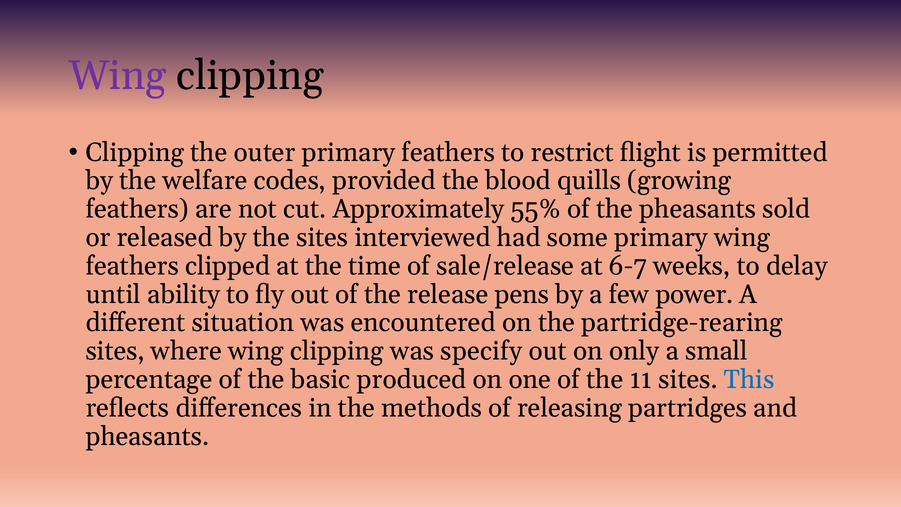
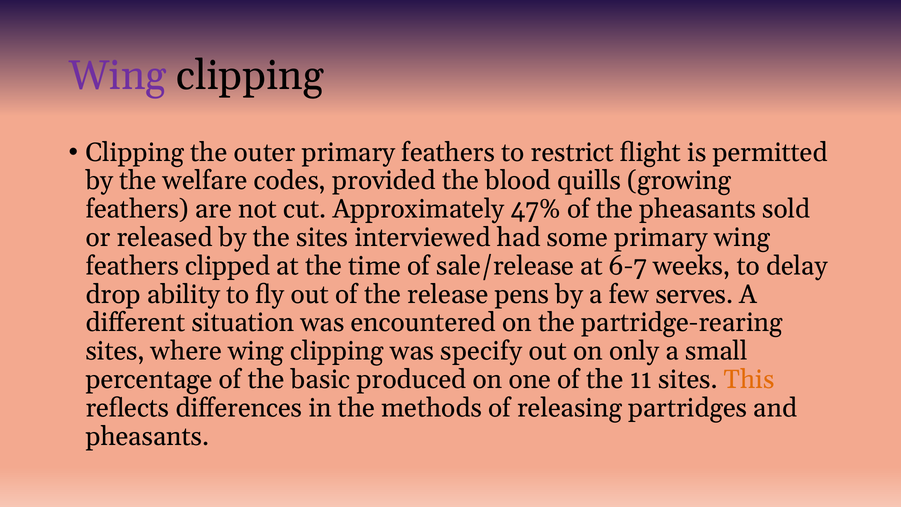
55%: 55% -> 47% (536, 209)
until: until -> drop (113, 294)
power: power -> serves (694, 294)
This colour: blue -> orange (749, 379)
